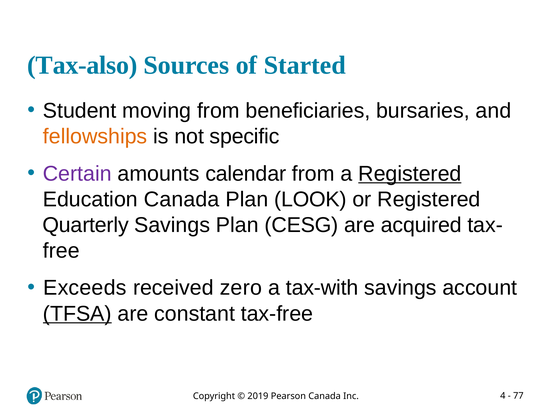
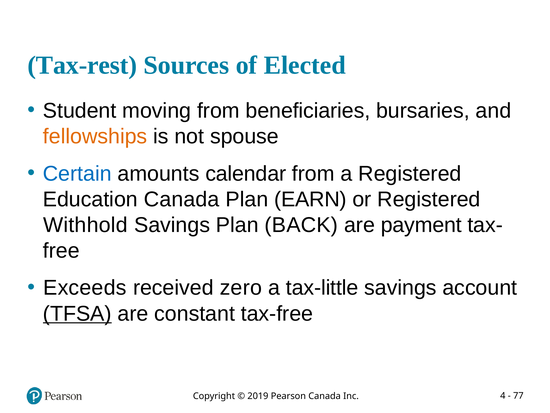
Tax-also: Tax-also -> Tax-rest (82, 65)
Started: Started -> Elected (305, 65)
specific: specific -> spouse (244, 136)
Certain colour: purple -> blue (77, 173)
Registered underline: present -> none (410, 173)
LOOK: LOOK -> EARN (310, 199)
Quarterly: Quarterly -> Withhold (85, 225)
CESG: CESG -> BACK (301, 225)
acquired: acquired -> payment (421, 225)
tax-with: tax-with -> tax-little (322, 288)
